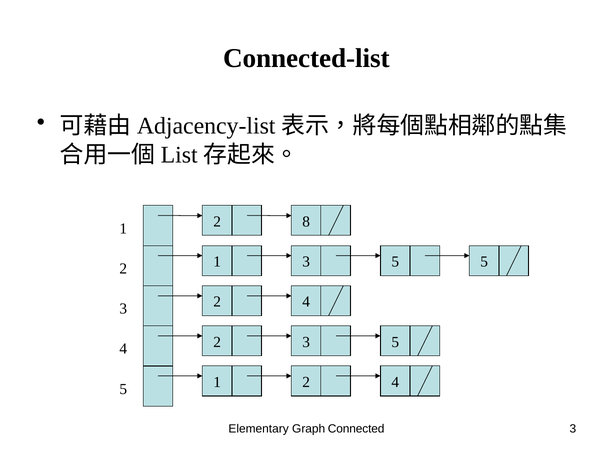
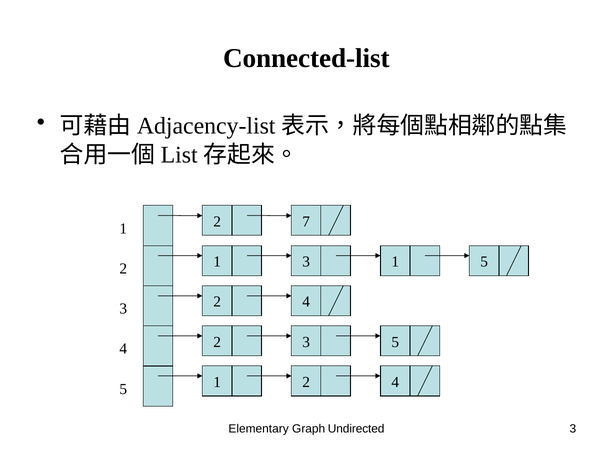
8: 8 -> 7 (306, 222)
1 3 5: 5 -> 1 (395, 262)
Connected: Connected -> Undirected (356, 430)
